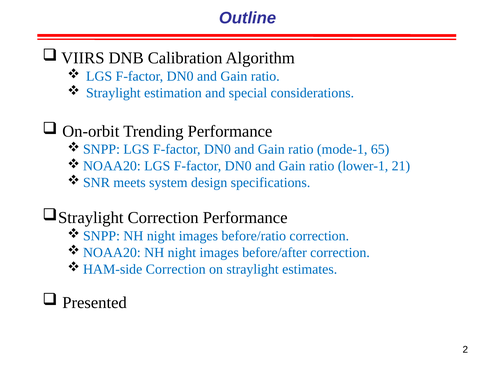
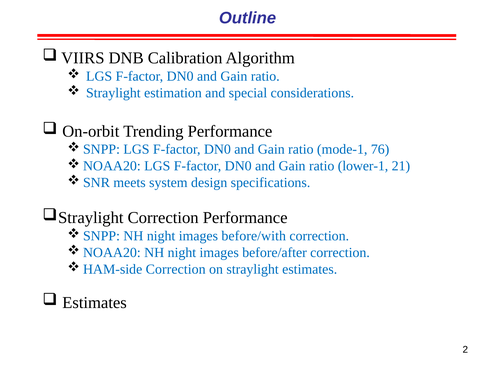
65: 65 -> 76 (380, 149)
before/ratio: before/ratio -> before/with (254, 236)
Presented: Presented -> Estimates (95, 302)
